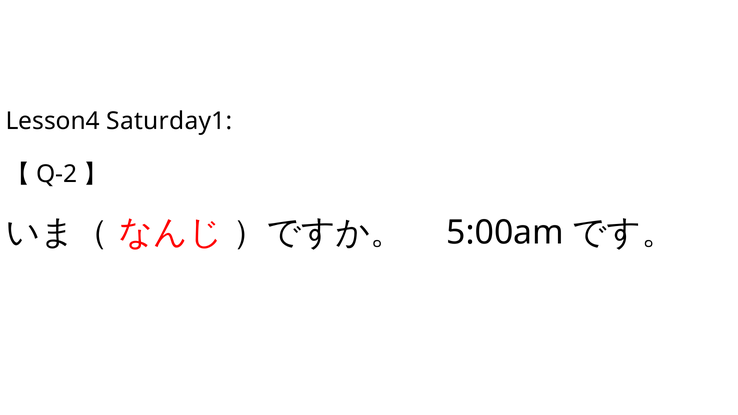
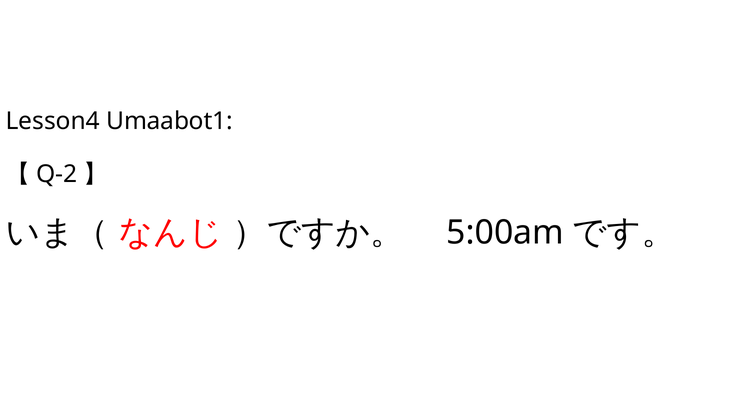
Saturday1: Saturday1 -> Umaabot1 (170, 121)
